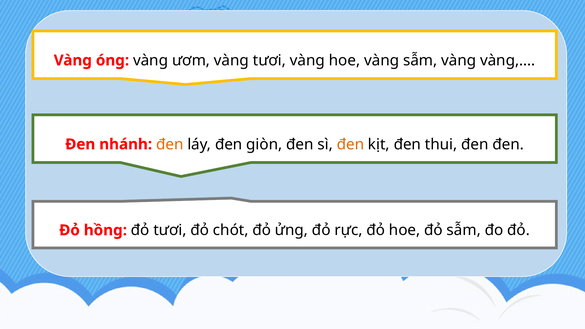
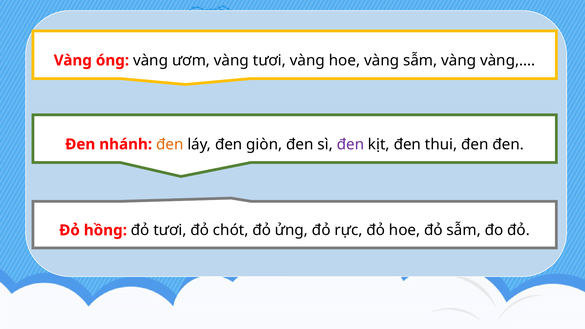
đen colour: orange -> purple (350, 144)
